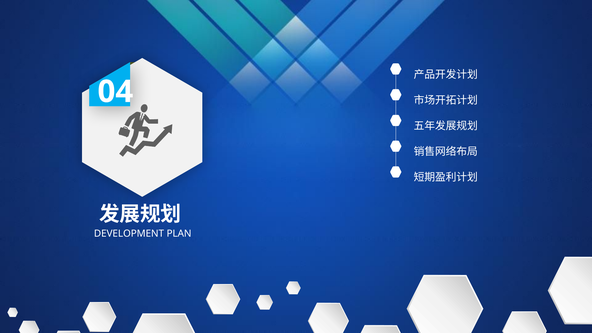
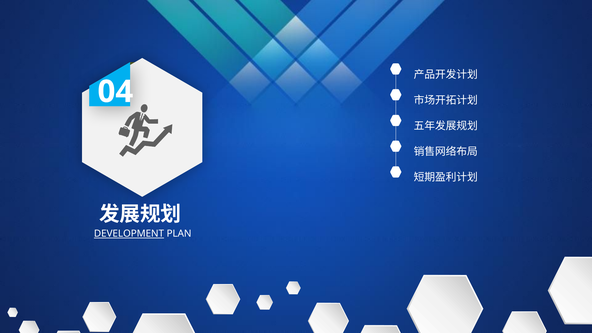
DEVELOPMENT underline: none -> present (129, 234)
